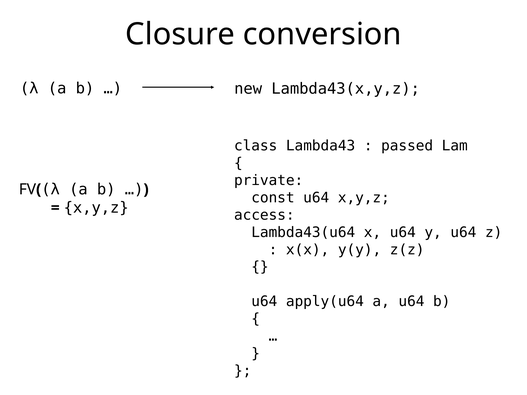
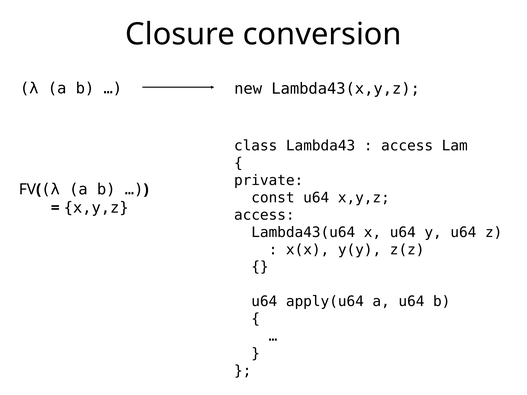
passed: passed -> access (407, 146)
